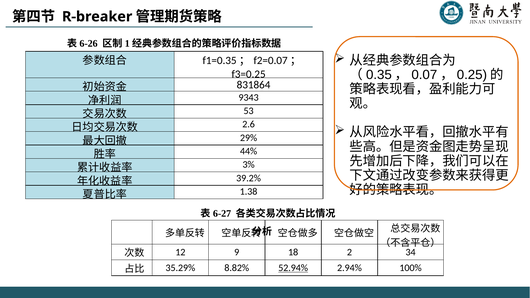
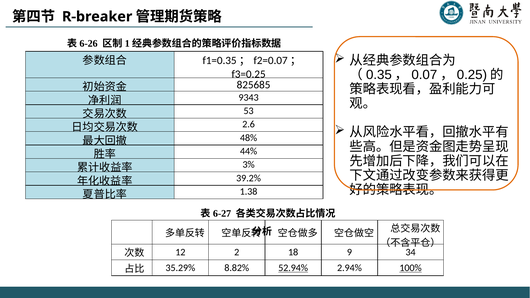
831864: 831864 -> 825685 (254, 85)
29%: 29% -> 48% (249, 138)
9: 9 -> 2 (237, 252)
2: 2 -> 9 (349, 252)
100% underline: none -> present (411, 268)
